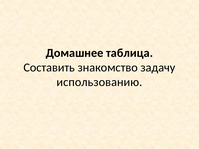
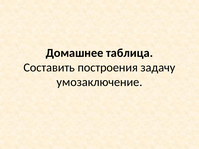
знакомство: знакомство -> построения (108, 68)
использованию: использованию -> умозаключение (99, 82)
